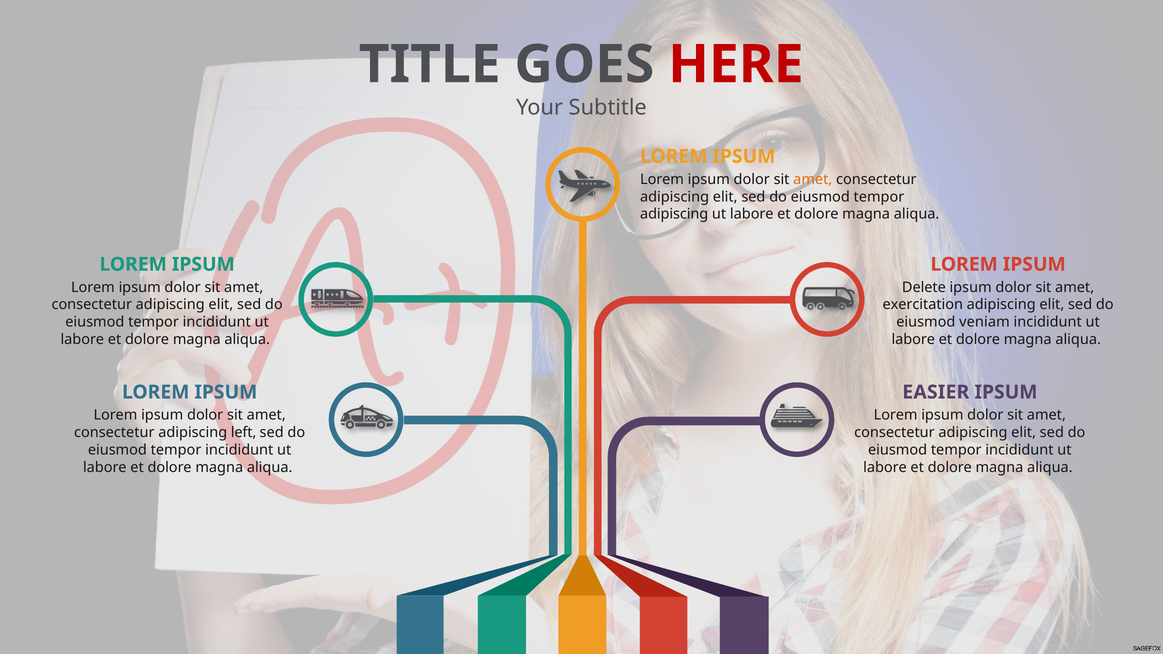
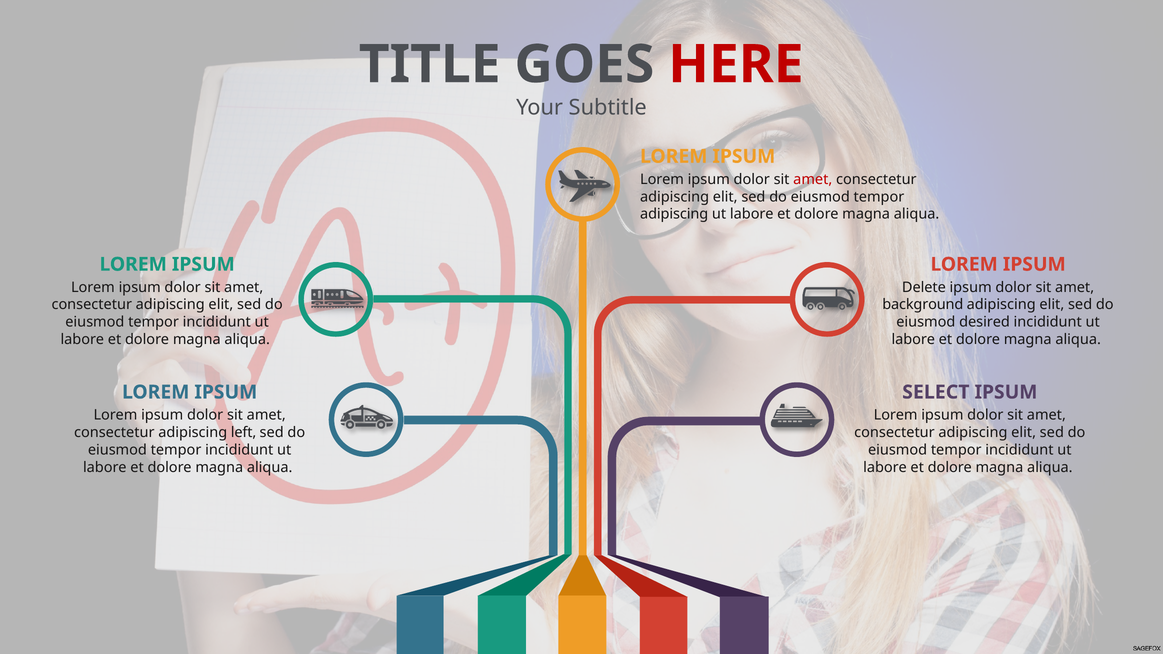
amet colour: orange -> red (813, 179)
exercitation: exercitation -> background (923, 305)
veniam: veniam -> desired (985, 322)
EASIER: EASIER -> SELECT (936, 392)
